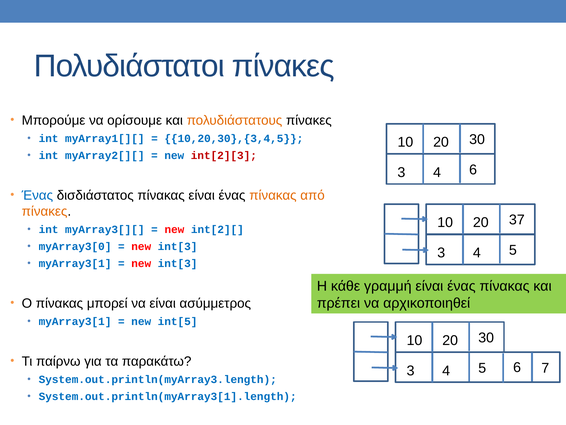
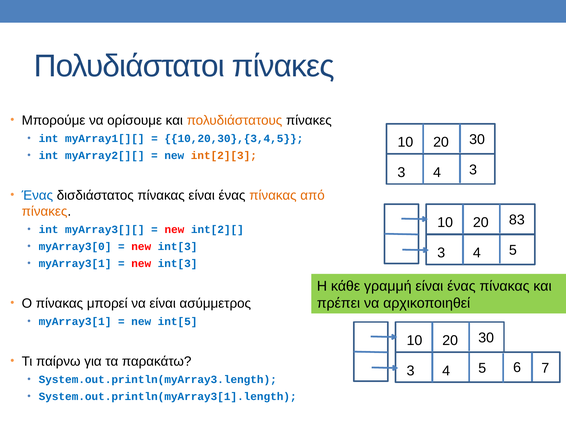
int[2][3 colour: red -> orange (224, 155)
4 6: 6 -> 3 (473, 170)
37: 37 -> 83 (517, 220)
